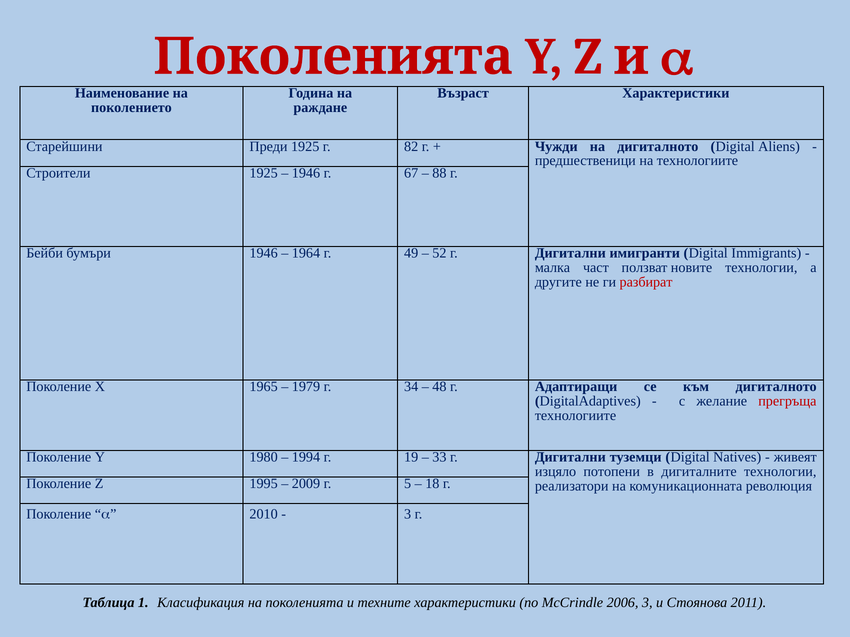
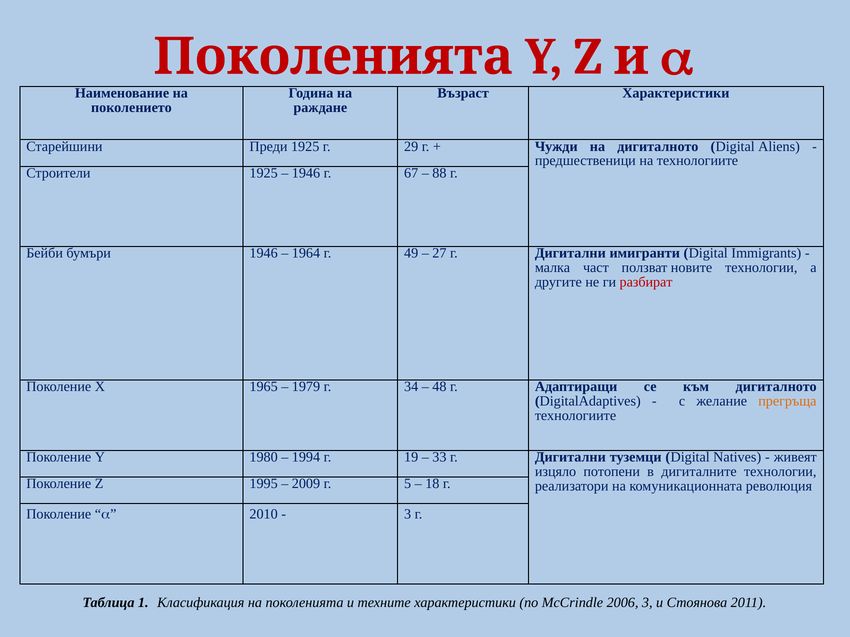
82: 82 -> 29 (411, 146)
52: 52 -> 27 (439, 253)
прегръща colour: red -> orange (787, 401)
